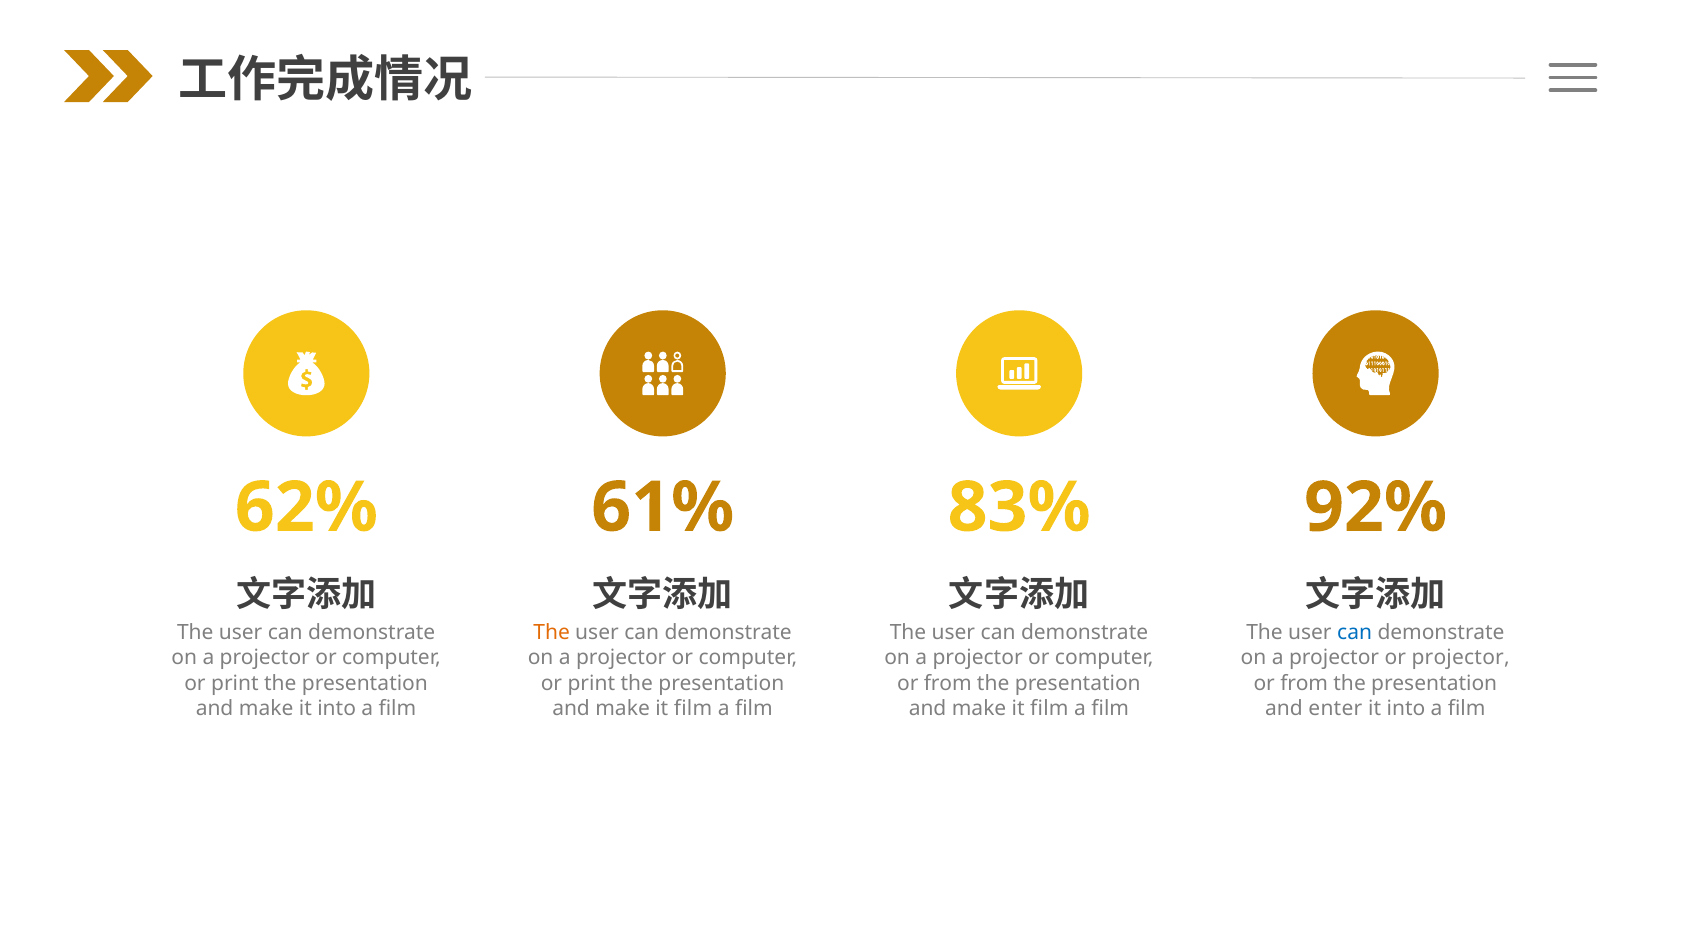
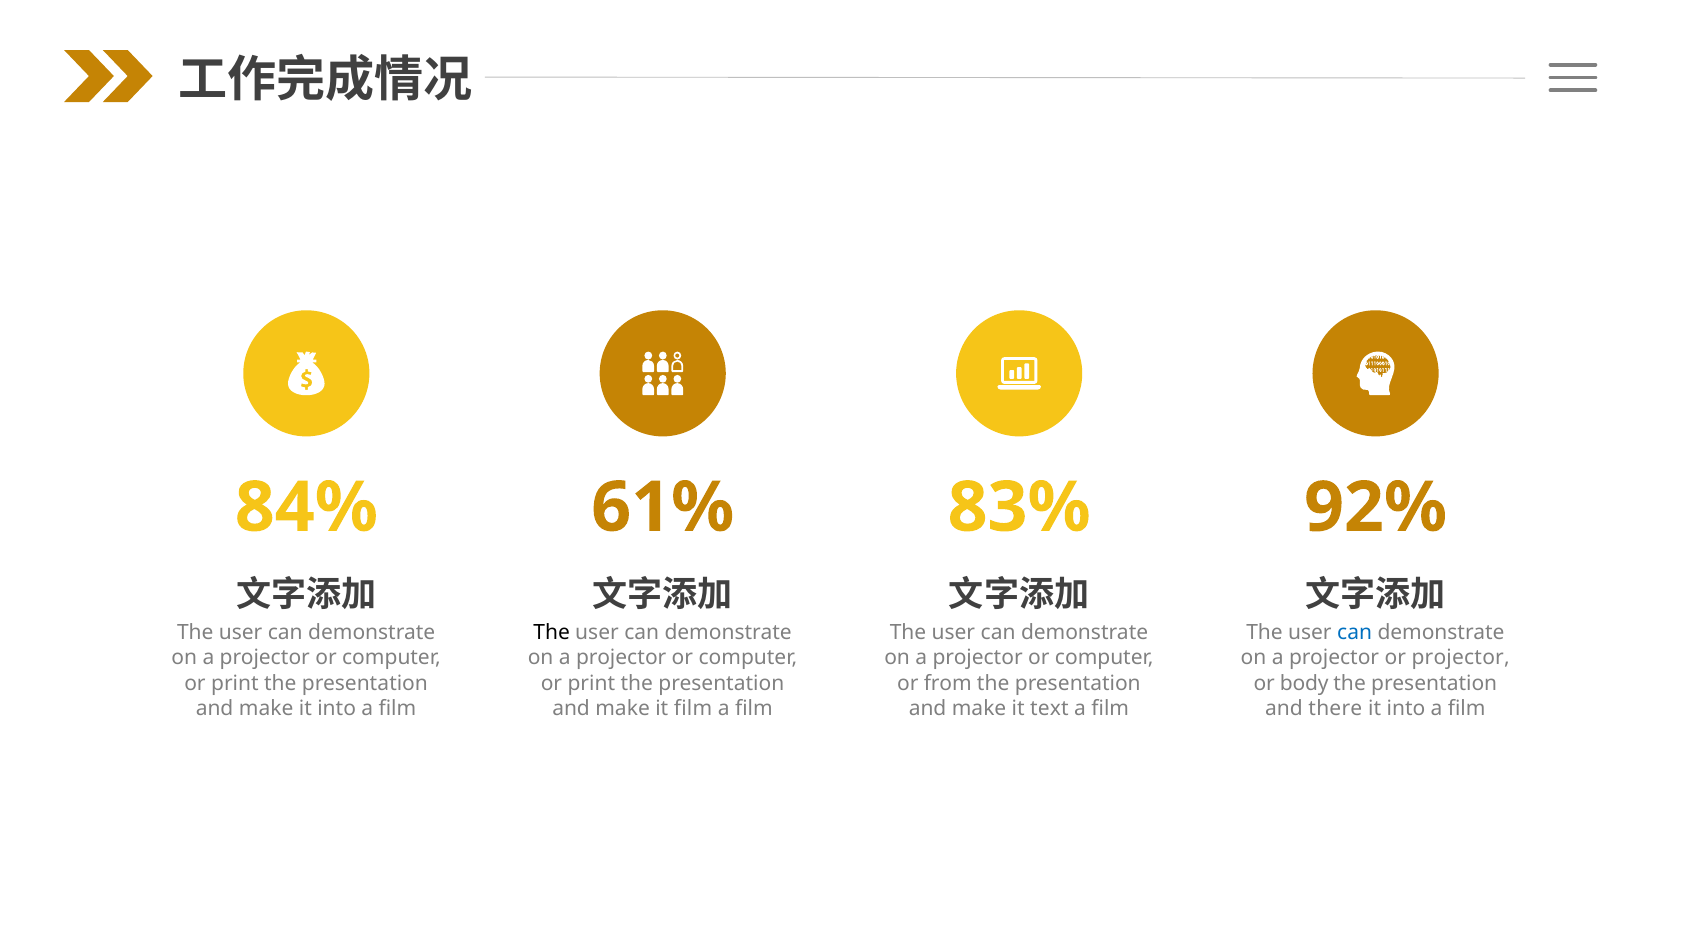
62%: 62% -> 84% (306, 508)
The colour: orange -> black (552, 633)
from: from -> body (1304, 683)
film: film -> text (1049, 708)
enter: enter -> there (1335, 708)
